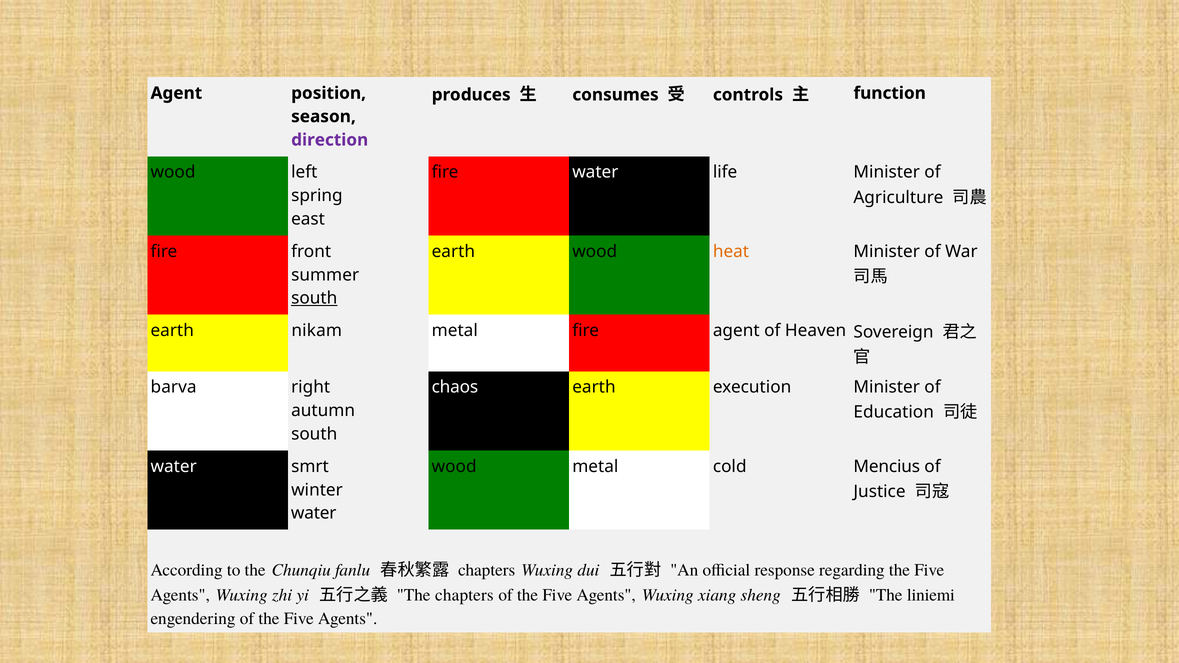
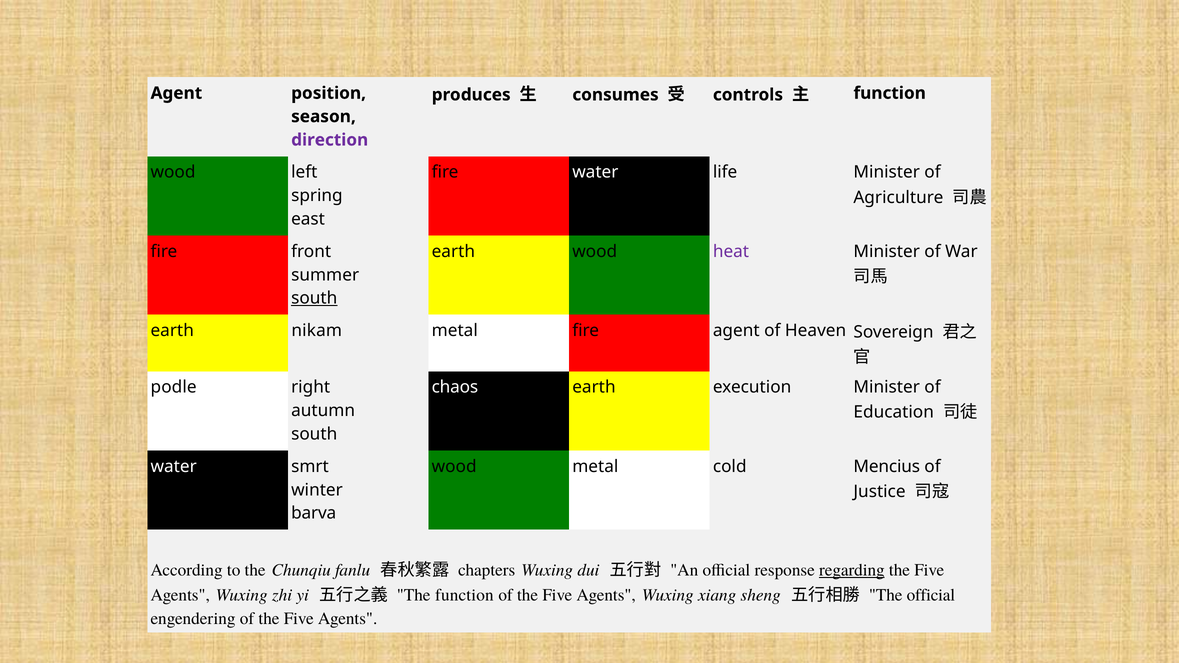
heat colour: orange -> purple (731, 252)
barva: barva -> podle (174, 387)
water: water -> barva (314, 513)
regarding underline: none -> present (852, 570)
The chapters: chapters -> function (464, 595)
The liniemi: liniemi -> official (931, 595)
